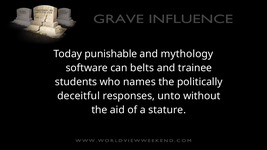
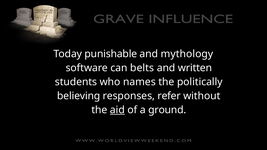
trainee: trainee -> written (195, 68)
deceitful: deceitful -> believing (79, 96)
unto: unto -> refer (169, 96)
aid underline: none -> present (117, 110)
stature: stature -> ground (167, 110)
